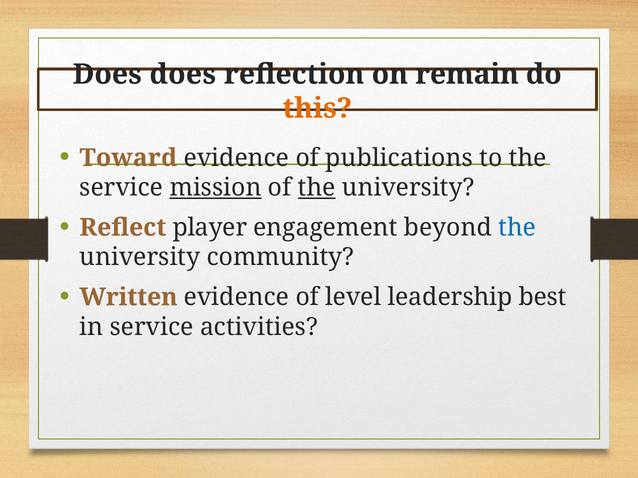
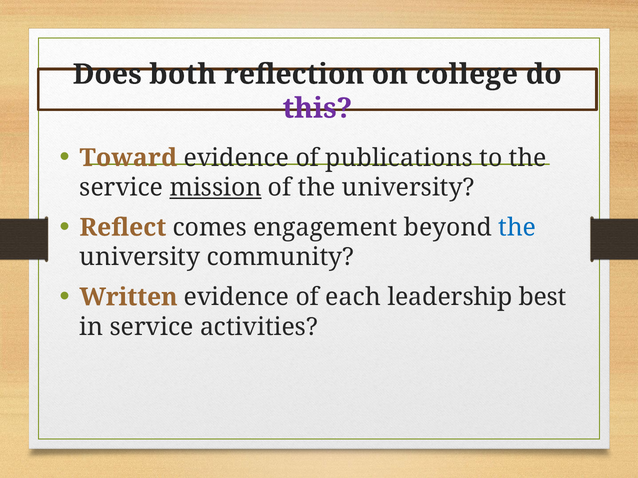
Does does: does -> both (183, 74)
remain: remain -> college (467, 74)
this colour: orange -> purple (317, 108)
the underline: present -> none (317, 188)
player: player -> comes (210, 228)
level: level -> each (353, 297)
